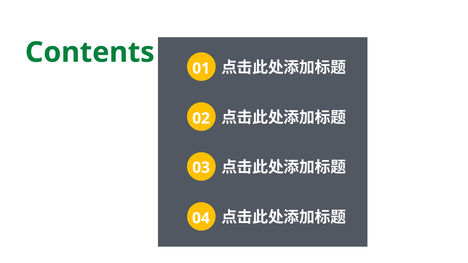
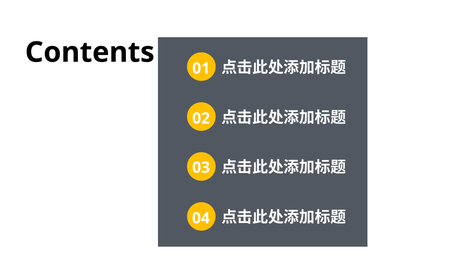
Contents colour: green -> black (90, 52)
